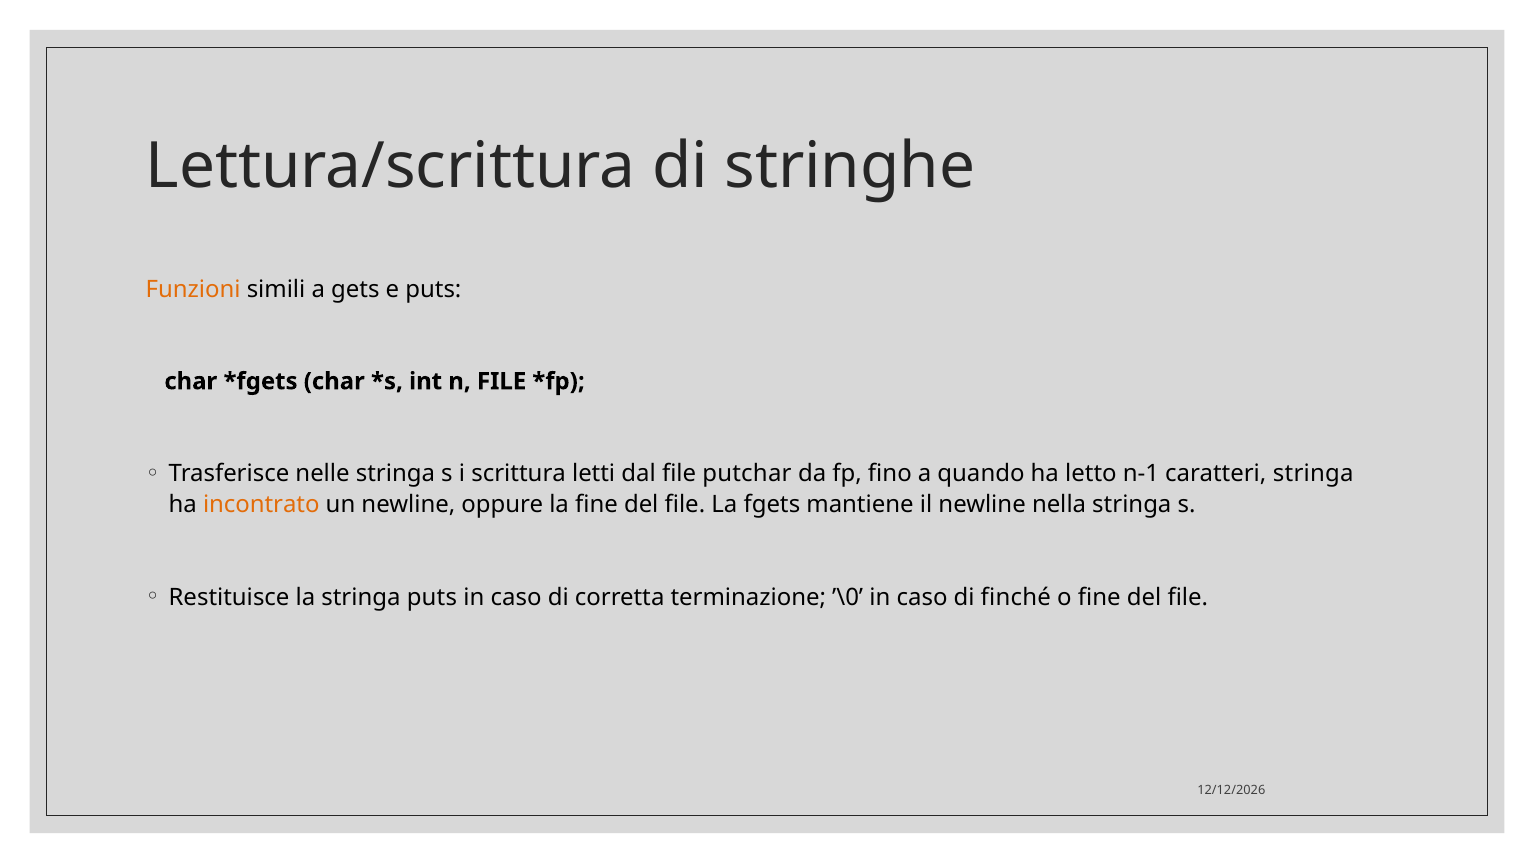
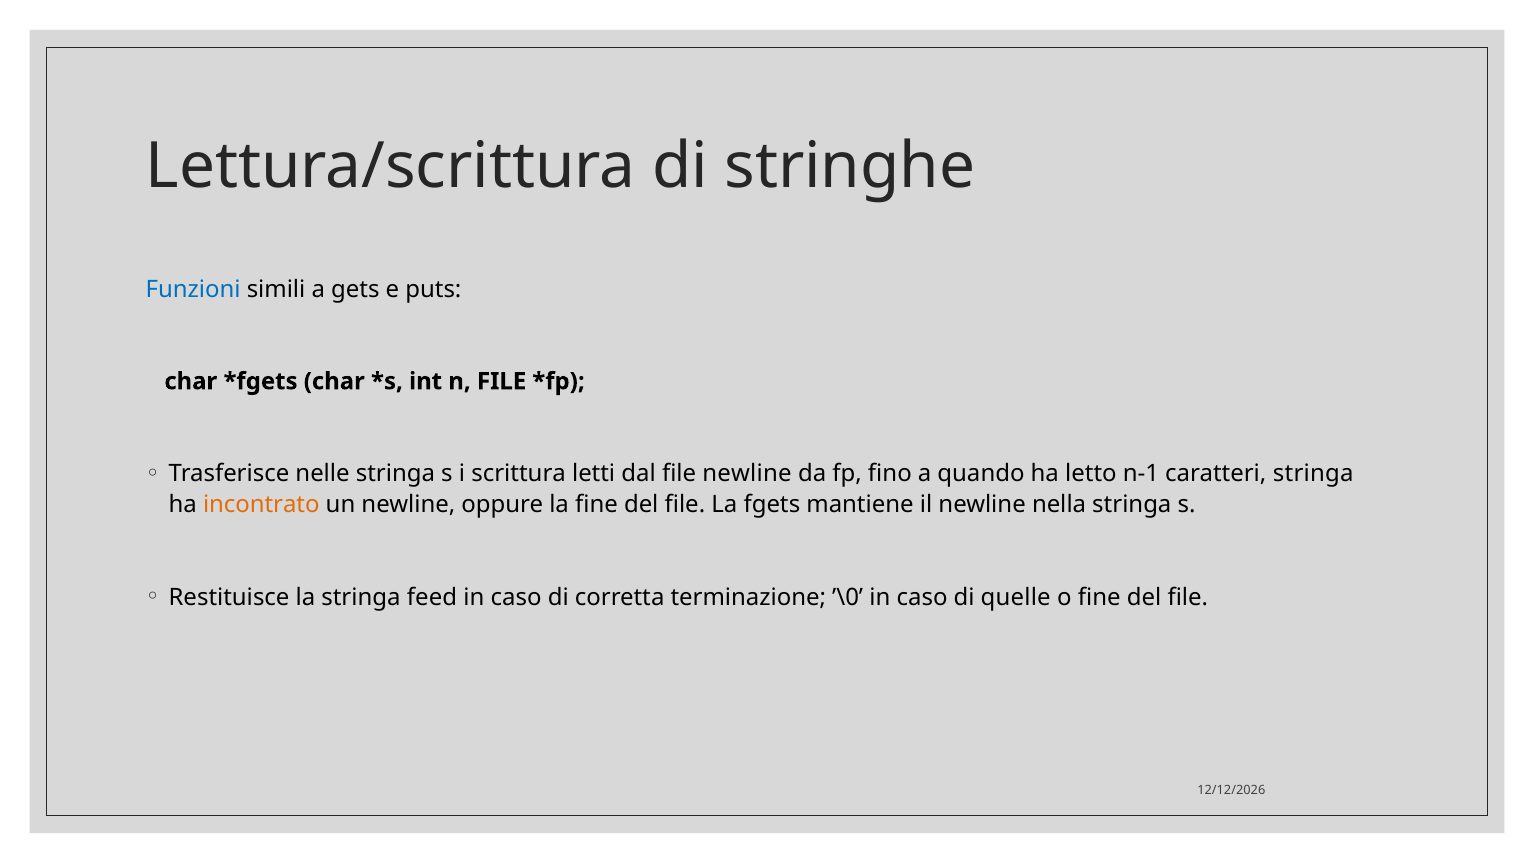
Funzioni colour: orange -> blue (193, 289)
file putchar: putchar -> newline (747, 473)
stringa puts: puts -> feed (432, 597)
finché: finché -> quelle (1016, 597)
